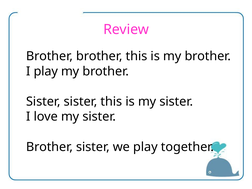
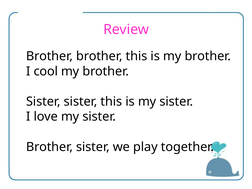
I play: play -> cool (46, 71)
